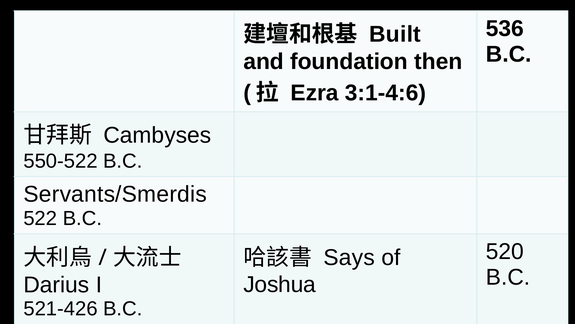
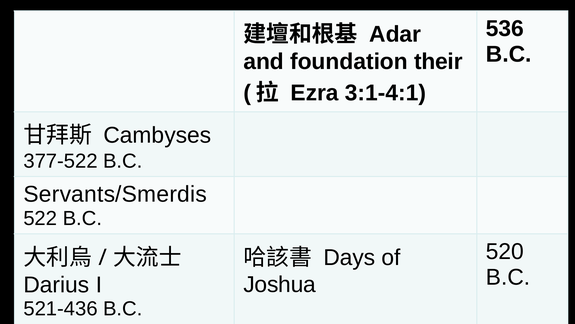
Built: Built -> Adar (395, 34)
then: then -> their (438, 62)
3:1-4:6: 3:1-4:6 -> 3:1-4:1 (385, 93)
550-522: 550-522 -> 377-522 (61, 161)
Says: Says -> Days (349, 257)
521-426: 521-426 -> 521-436 (61, 308)
